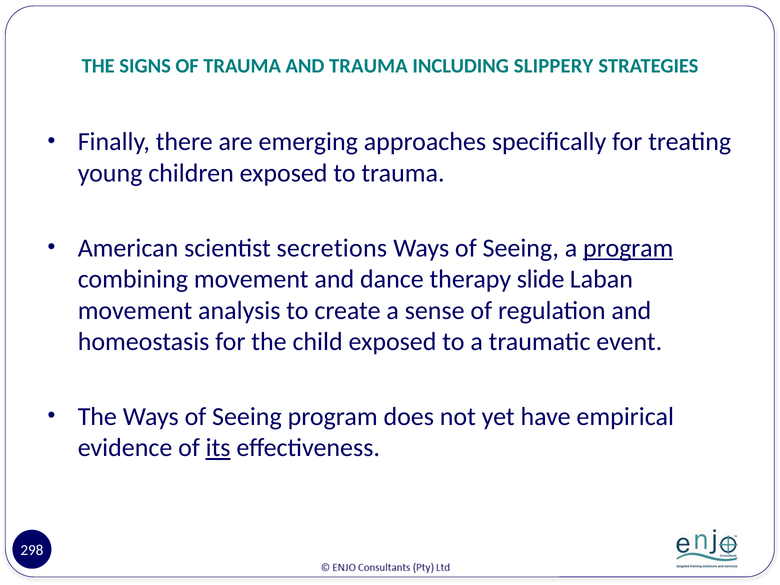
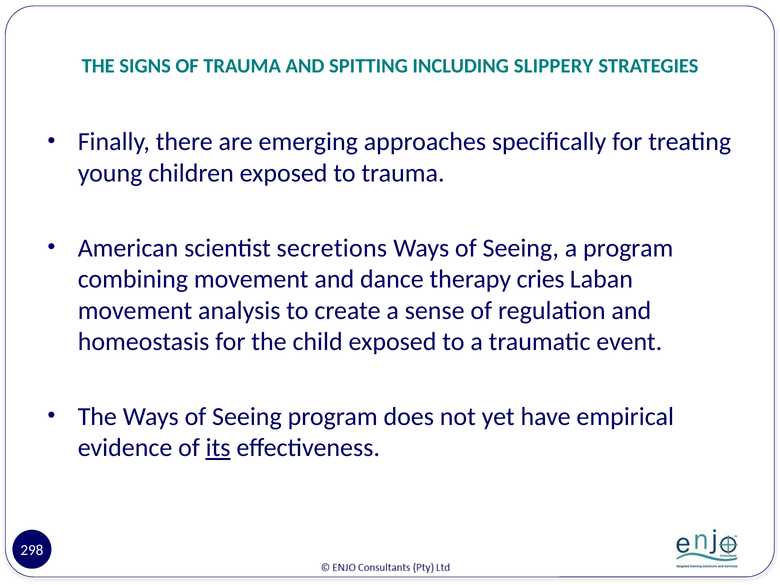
AND TRAUMA: TRAUMA -> SPITTING (368, 66)
program underline: present -> none (628, 248)
slide: slide -> cries (541, 279)
